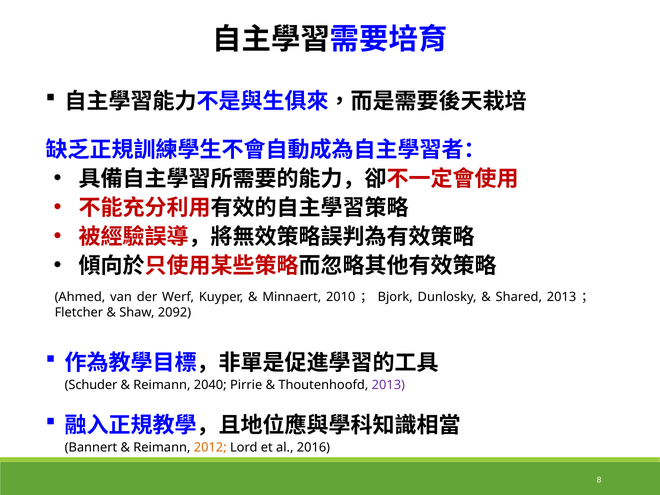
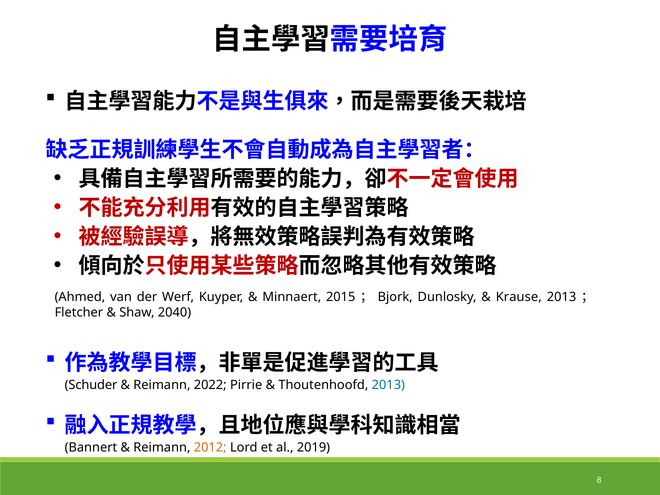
2010: 2010 -> 2015 (341, 297)
Shared: Shared -> Krause (519, 297)
2092: 2092 -> 2040 (175, 313)
2040: 2040 -> 2022 (210, 385)
2013 colour: purple -> blue (388, 385)
2016: 2016 -> 2019 (313, 447)
